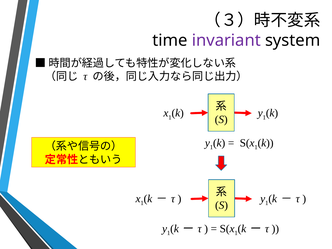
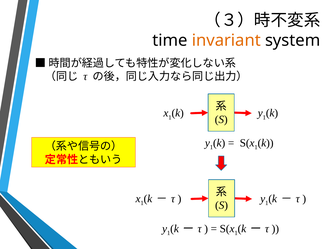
invariant colour: purple -> orange (226, 40)
